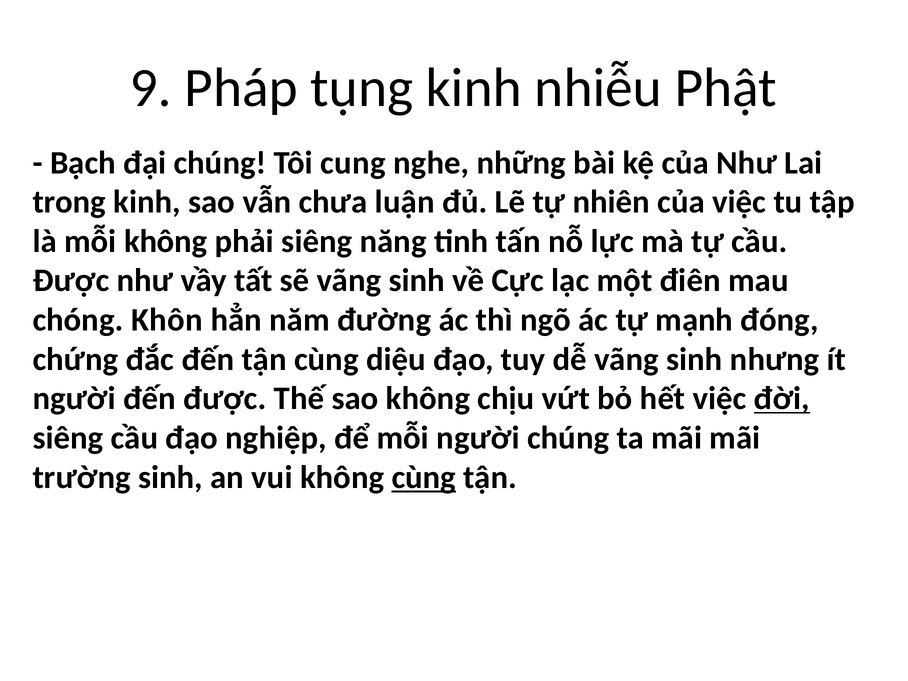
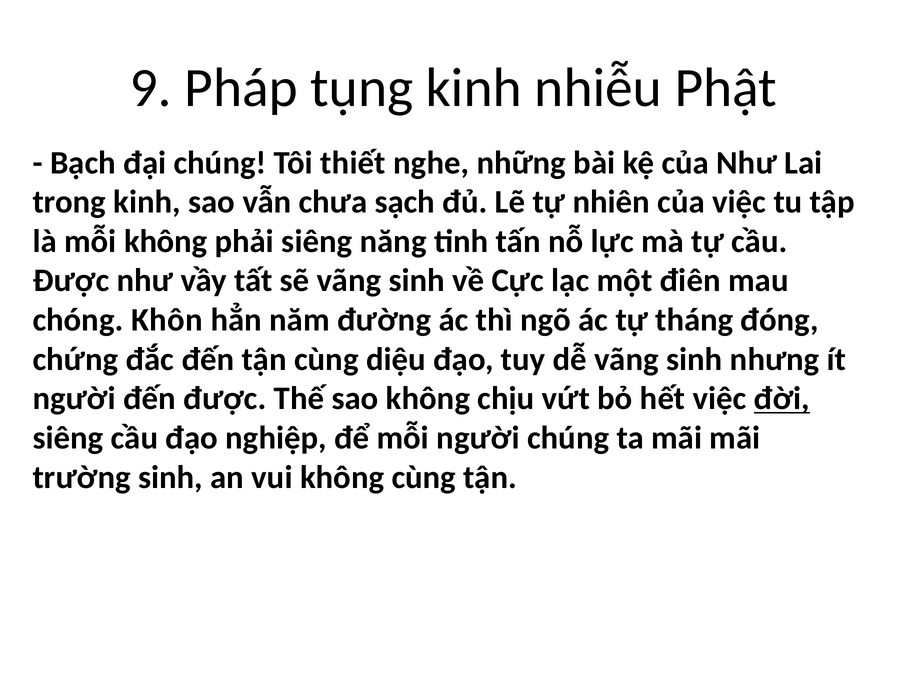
cung: cung -> thiết (353, 163)
luận: luận -> sạch (405, 202)
mạnh: mạnh -> tháng (694, 320)
cùng underline: present -> none (424, 477)
